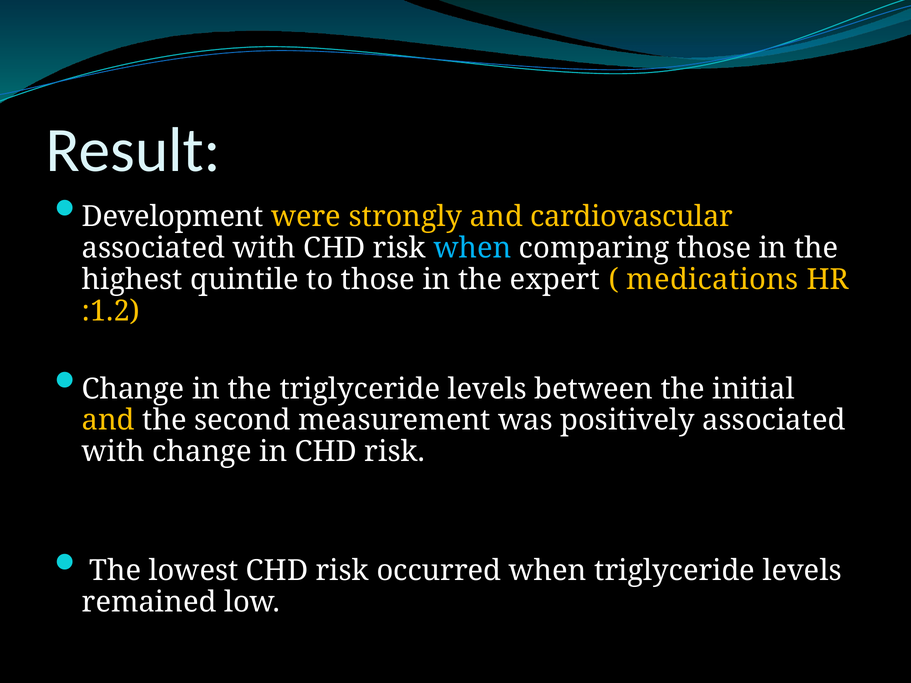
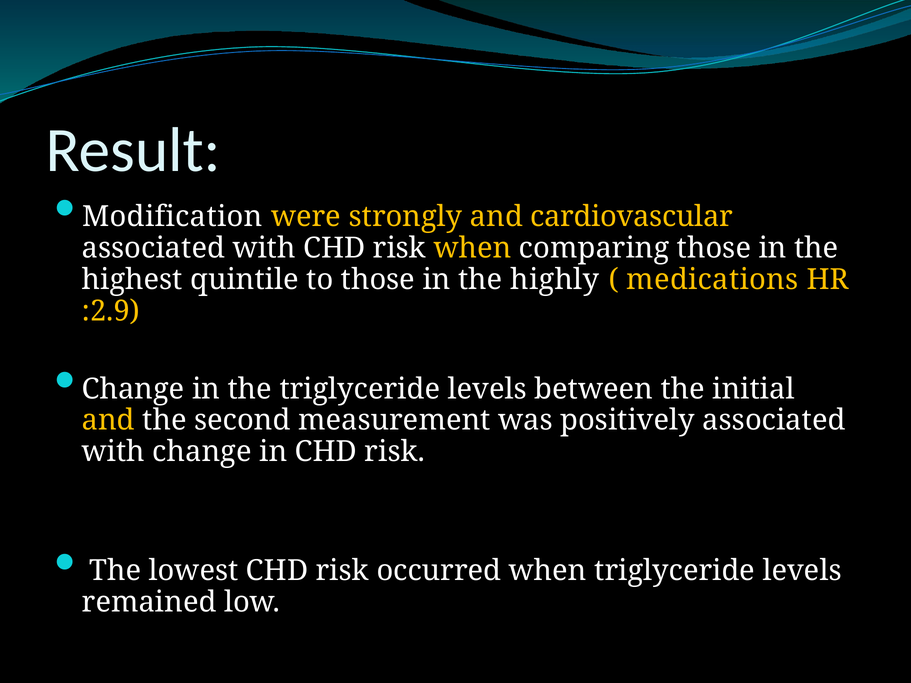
Development: Development -> Modification (172, 217)
when colour: light blue -> yellow (473, 248)
expert: expert -> highly (555, 280)
:1.2: :1.2 -> :2.9 (111, 311)
